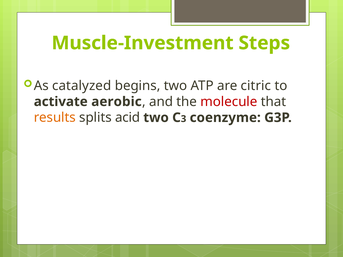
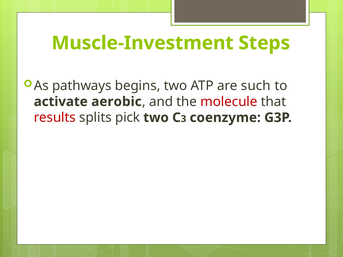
catalyzed: catalyzed -> pathways (82, 86)
citric: citric -> such (256, 86)
results colour: orange -> red (55, 118)
acid: acid -> pick (128, 118)
